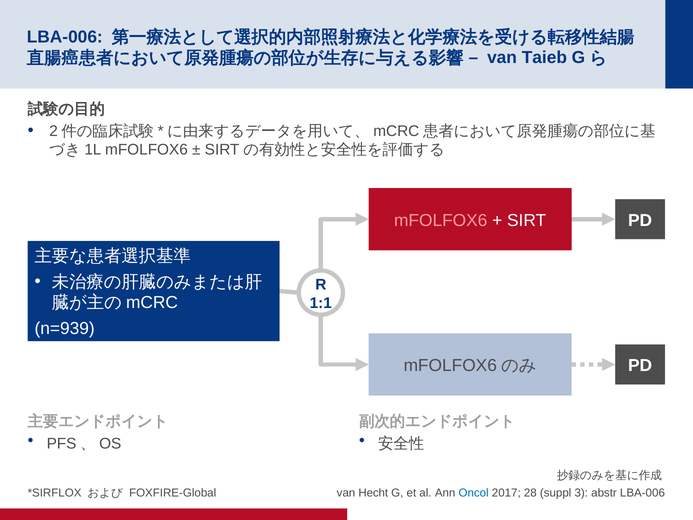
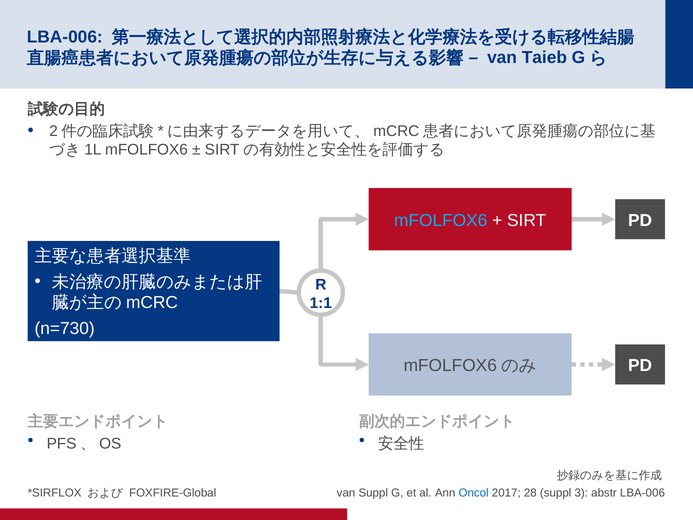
mFOLFOX6 colour: pink -> light blue (441, 220)
n=939: n=939 -> n=730 (65, 329)
van Hecht: Hecht -> Suppl (373, 493)
